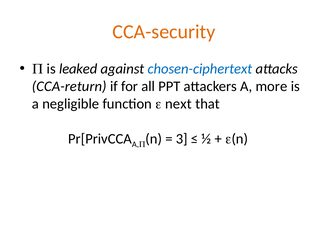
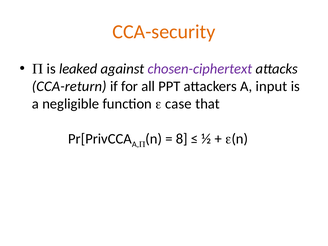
chosen-ciphertext colour: blue -> purple (200, 69)
more: more -> input (271, 86)
next: next -> case (178, 104)
3: 3 -> 8 (182, 139)
